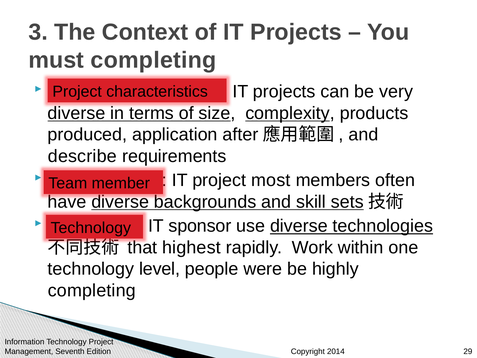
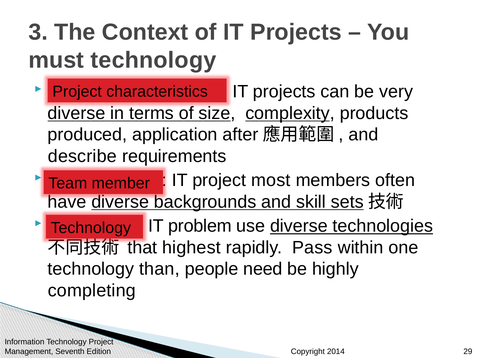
must completing: completing -> technology (153, 60)
sponsor: sponsor -> problem (200, 226)
Work: Work -> Pass (312, 247)
level: level -> than (159, 269)
were: were -> need (263, 269)
